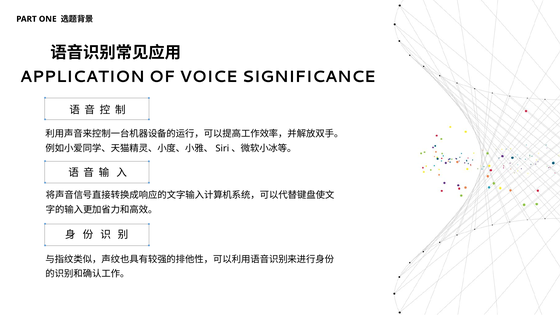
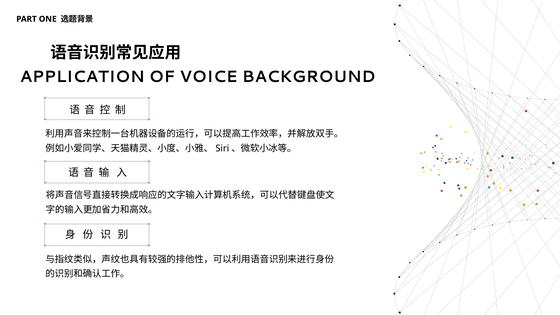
SIGNIFICANCE: SIGNIFICANCE -> BACKGROUND (309, 77)
